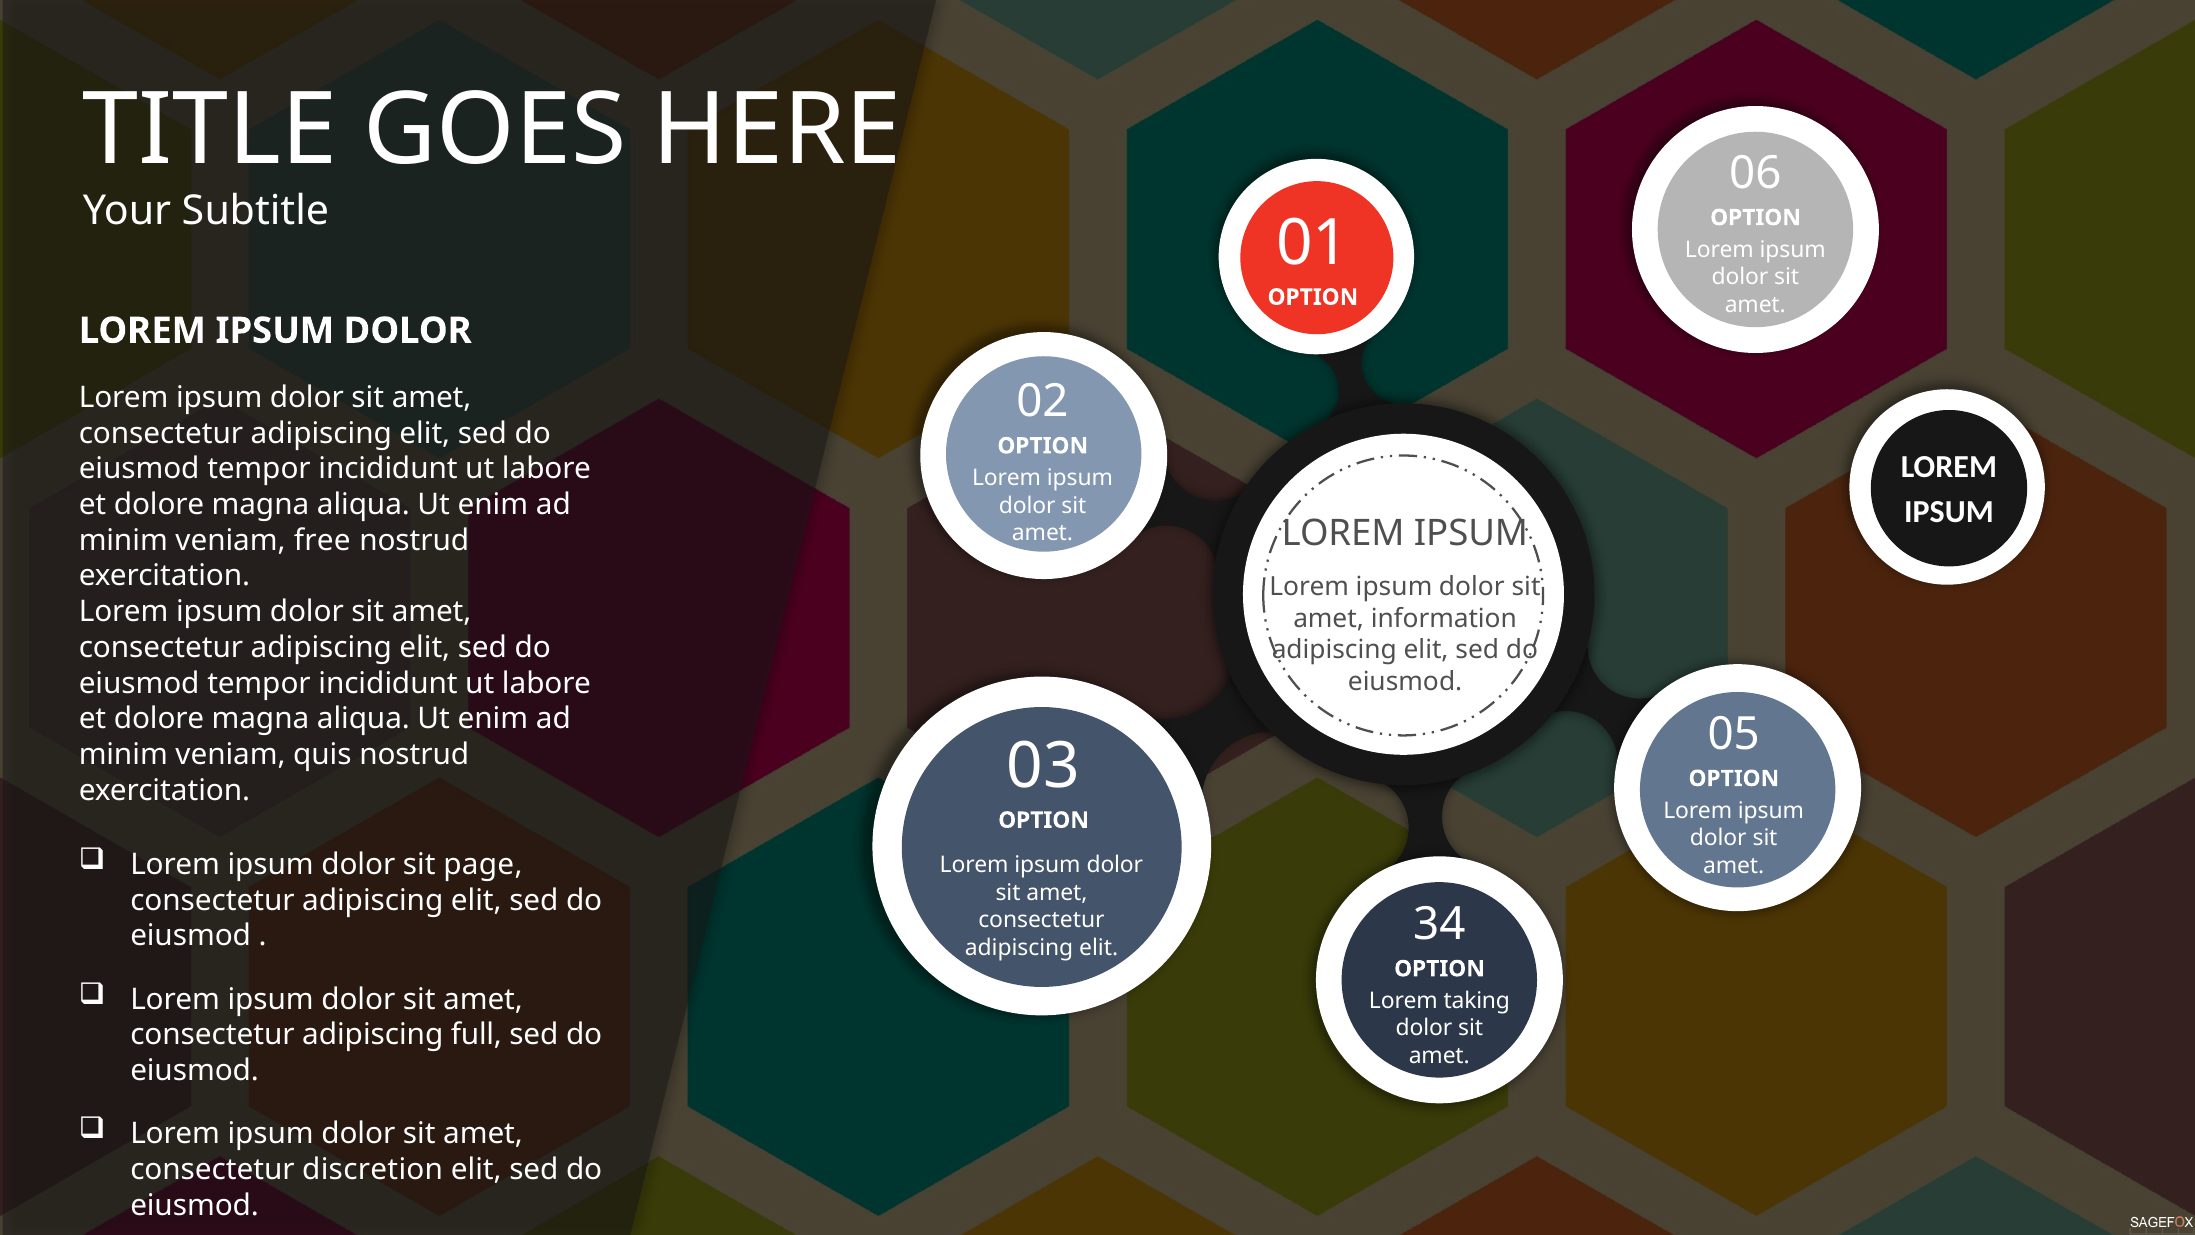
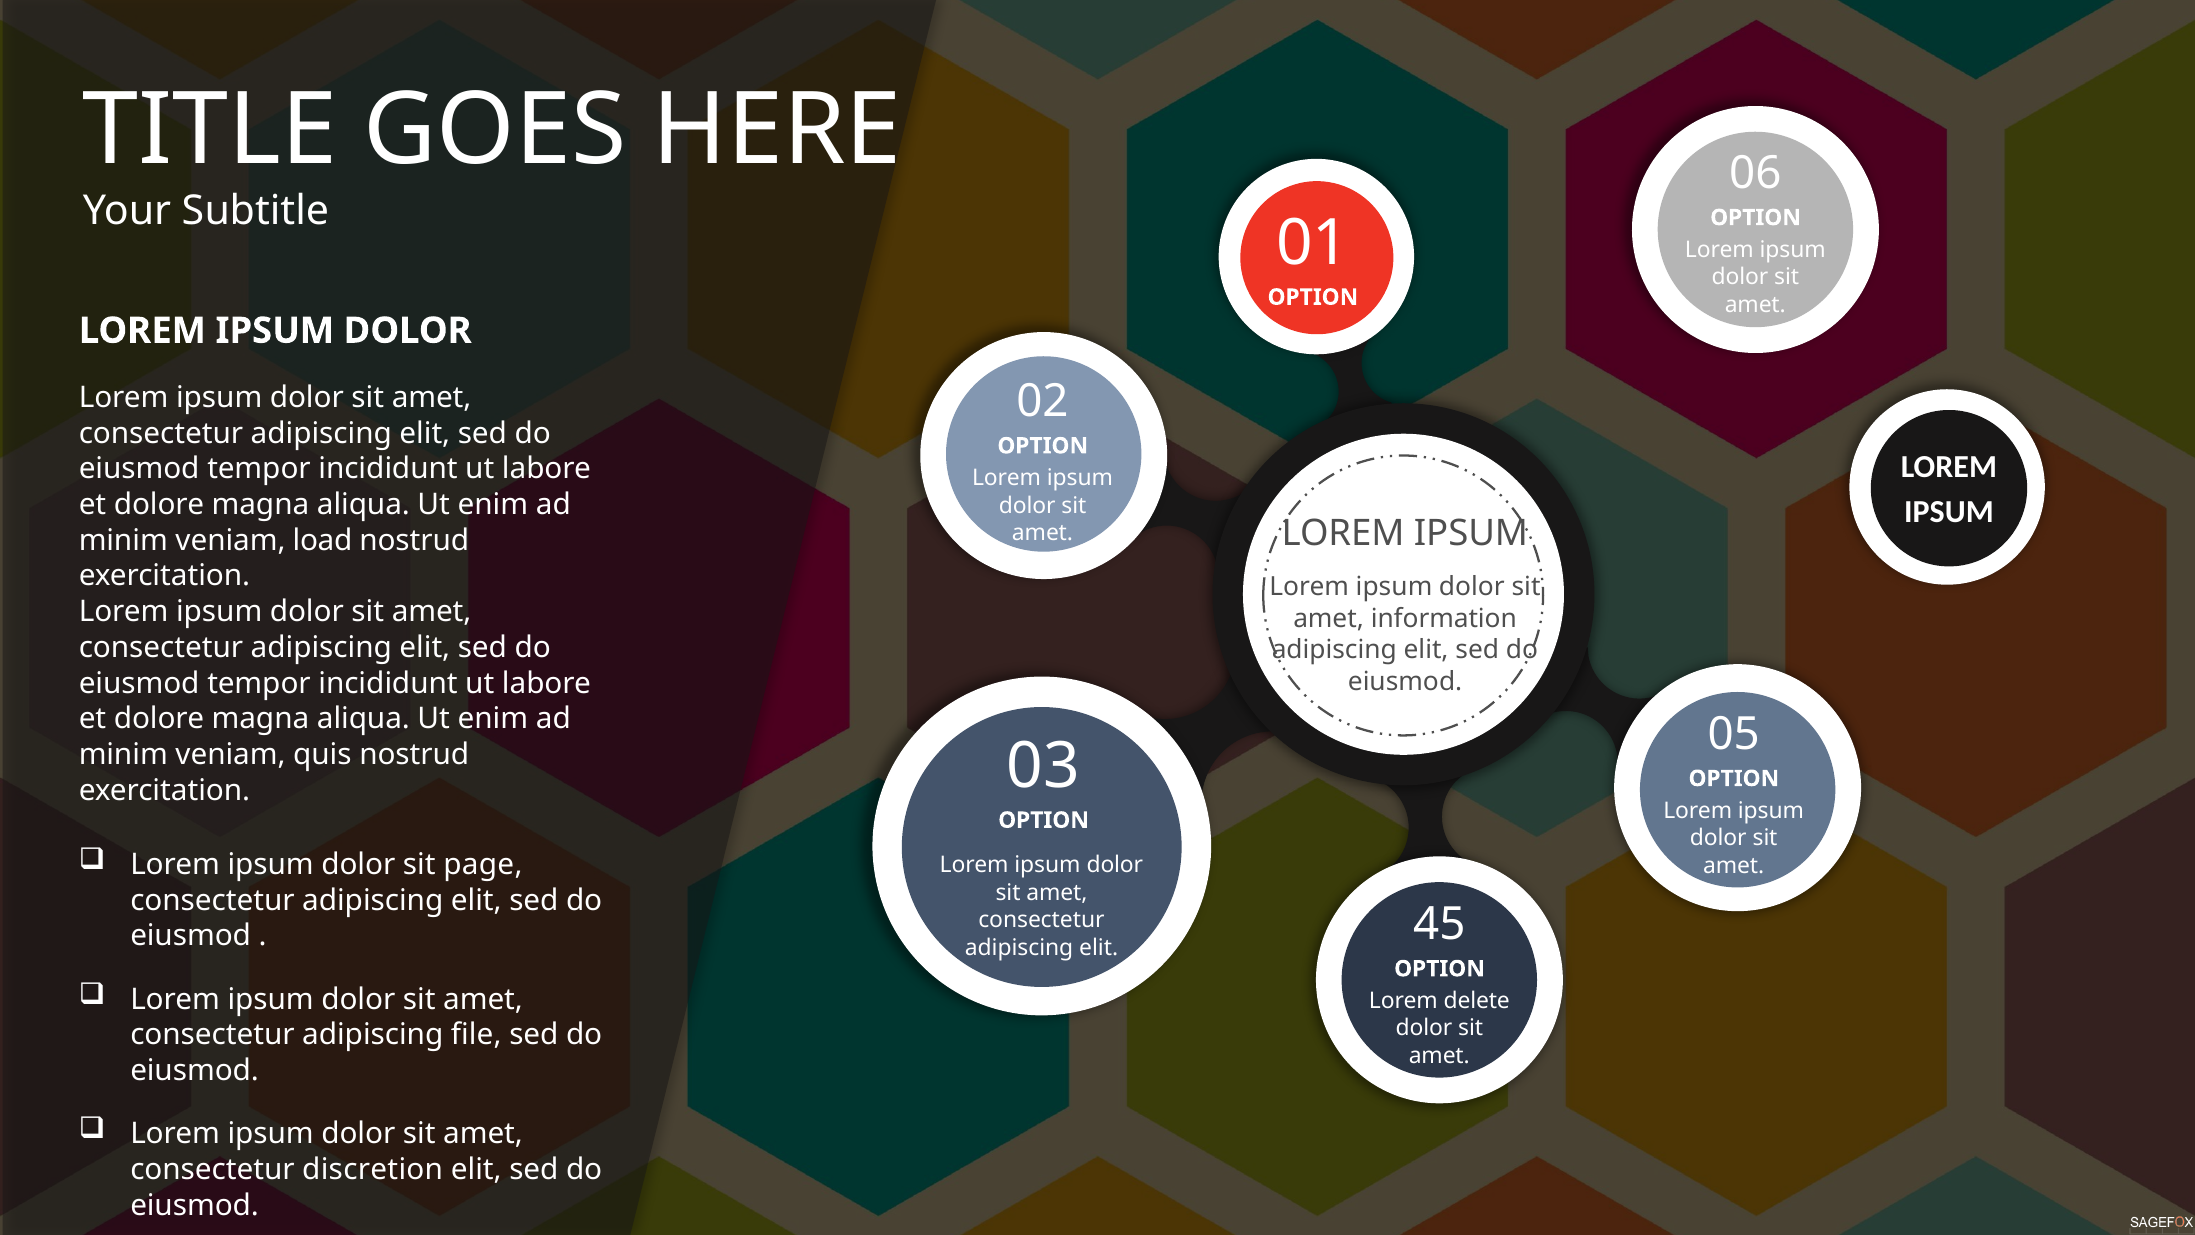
free: free -> load (323, 540)
34: 34 -> 45 (1439, 924)
taking: taking -> delete (1477, 1001)
full: full -> file (476, 1035)
